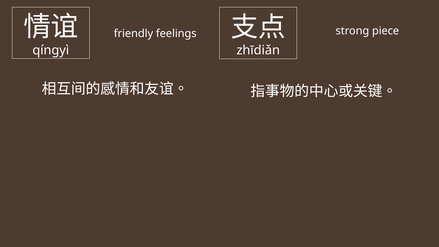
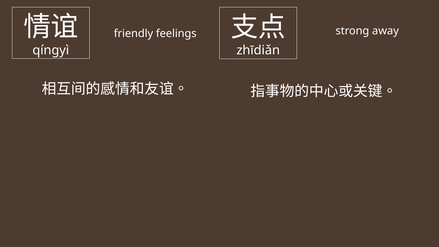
piece: piece -> away (385, 31)
